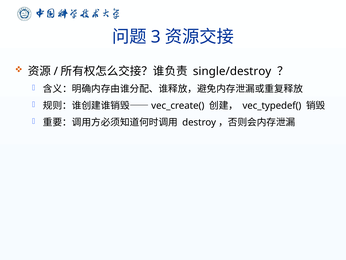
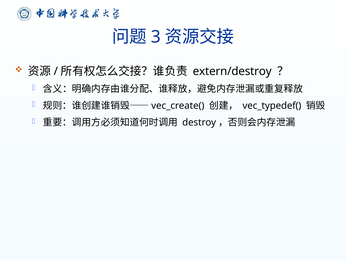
single/destroy: single/destroy -> extern/destroy (232, 71)
